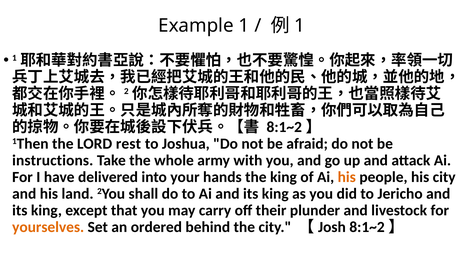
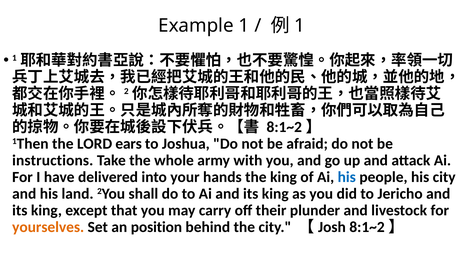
rest: rest -> ears (129, 144)
his colour: orange -> blue (347, 177)
ordered: ordered -> position (156, 227)
